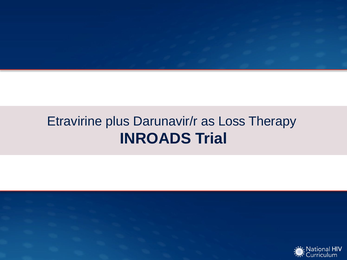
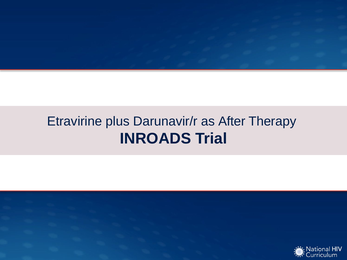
Loss: Loss -> After (232, 121)
